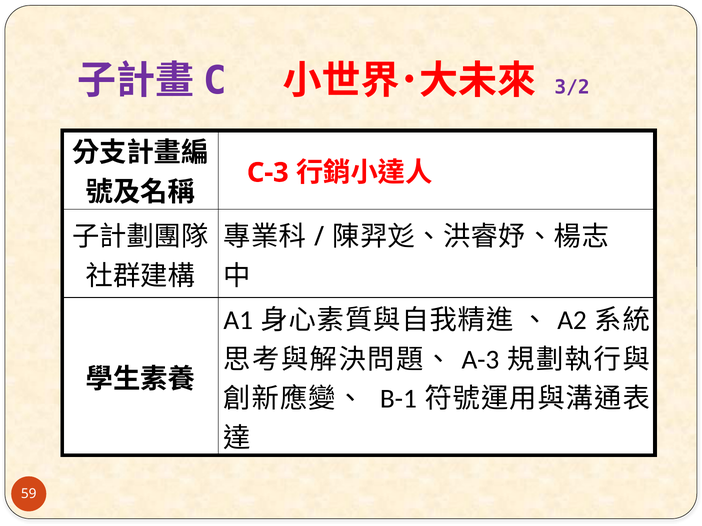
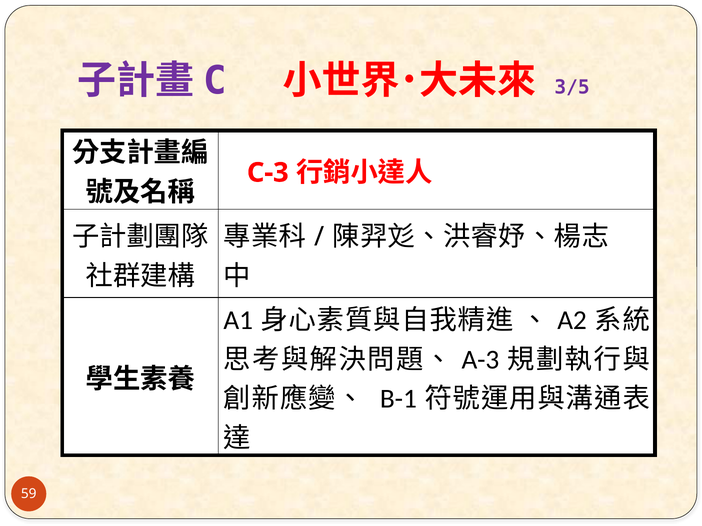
3/2: 3/2 -> 3/5 (572, 88)
